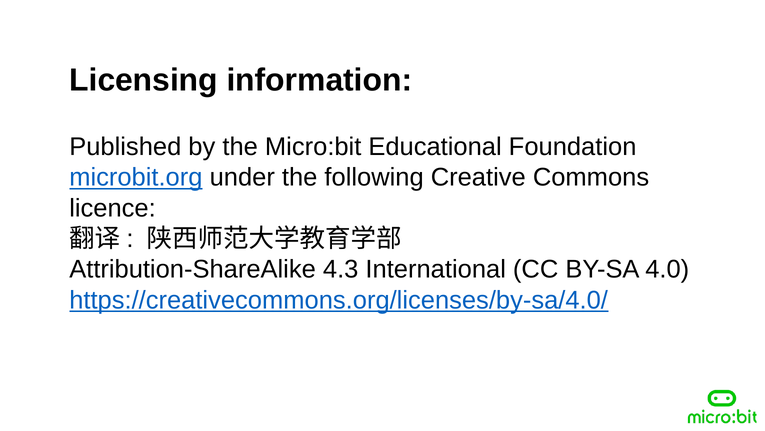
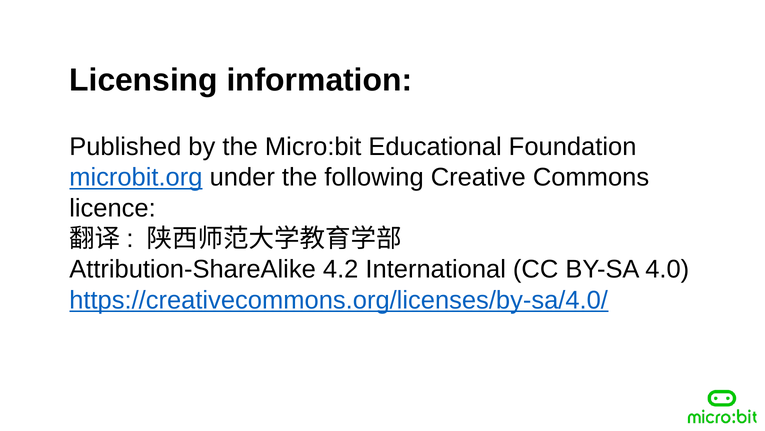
4.3: 4.3 -> 4.2 (341, 269)
